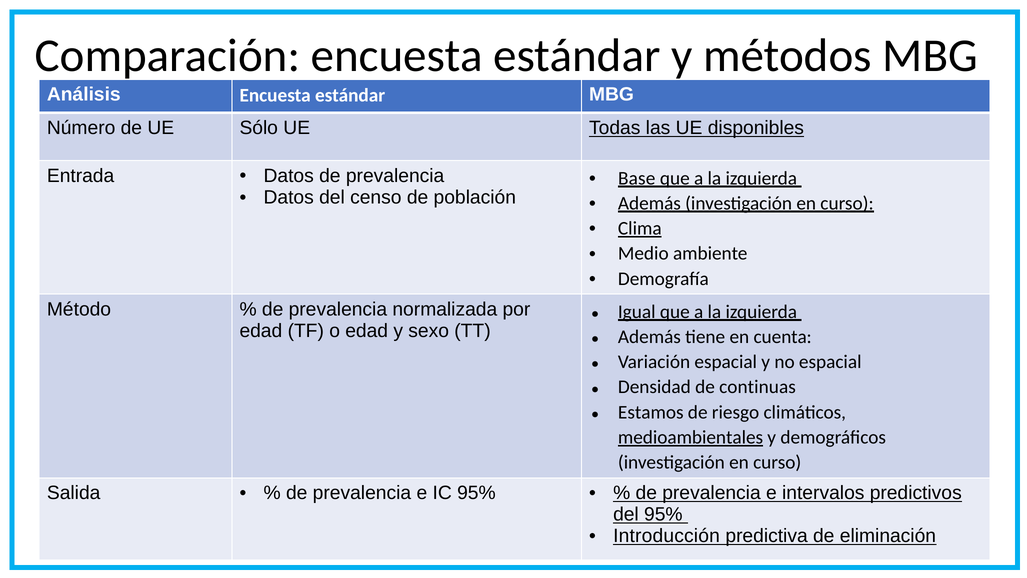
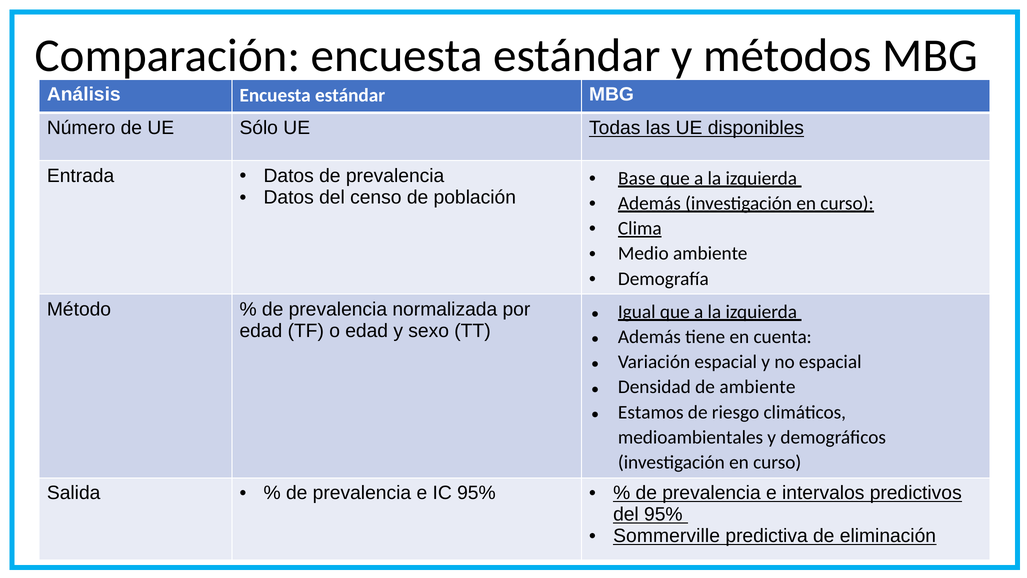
de continuas: continuas -> ambiente (757, 387)
medioambientales underline: present -> none (691, 437)
Introducción: Introducción -> Sommerville (667, 536)
